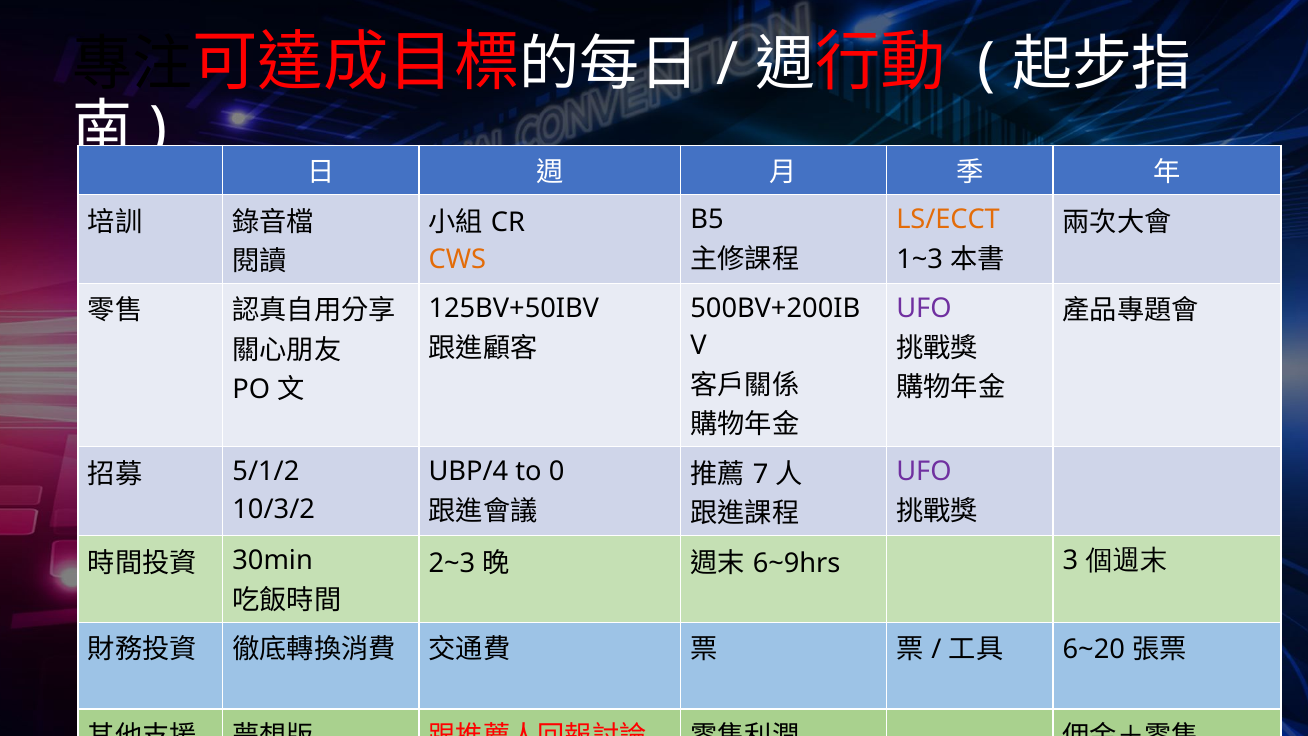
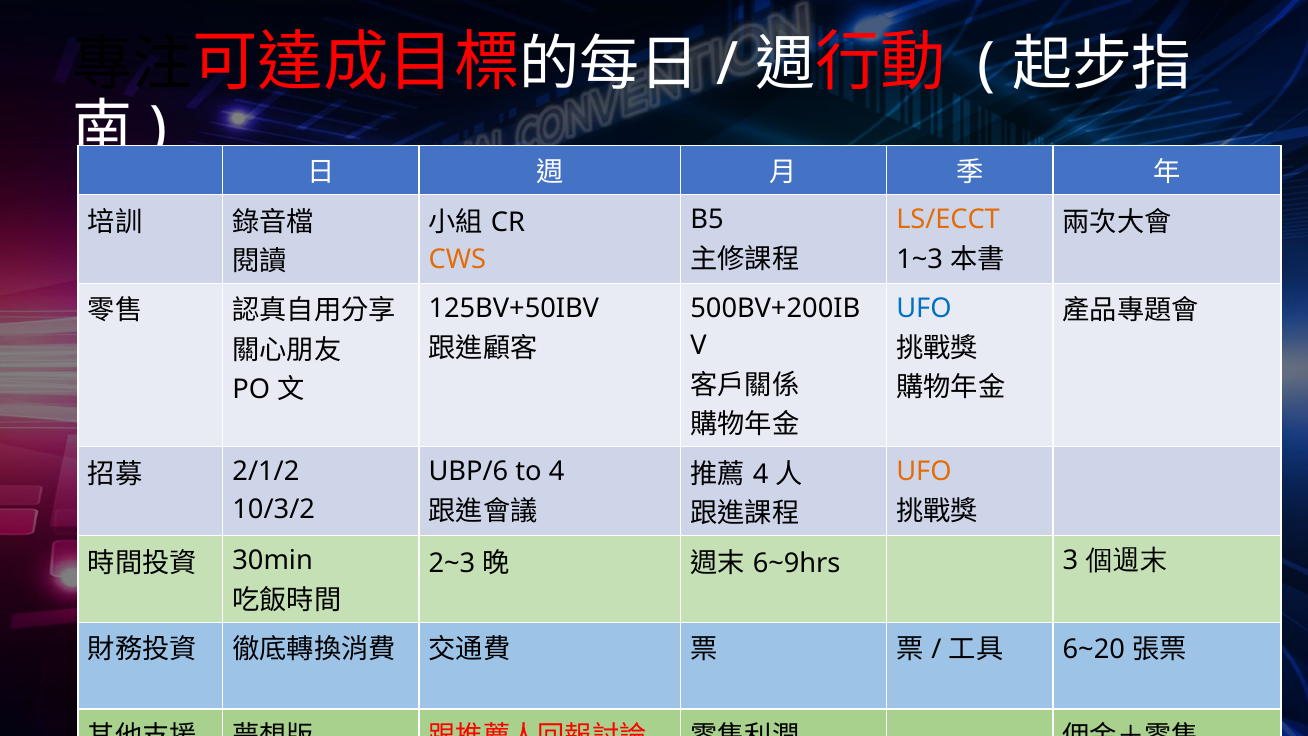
UFO colour: purple -> blue (924, 308)
5/1/2: 5/1/2 -> 2/1/2 (266, 472)
7: 7 -> 4 (761, 474)
UBP/4: UBP/4 -> UBP/6 (468, 472)
to 0: 0 -> 4 (557, 472)
UFO colour: purple -> orange (924, 472)
